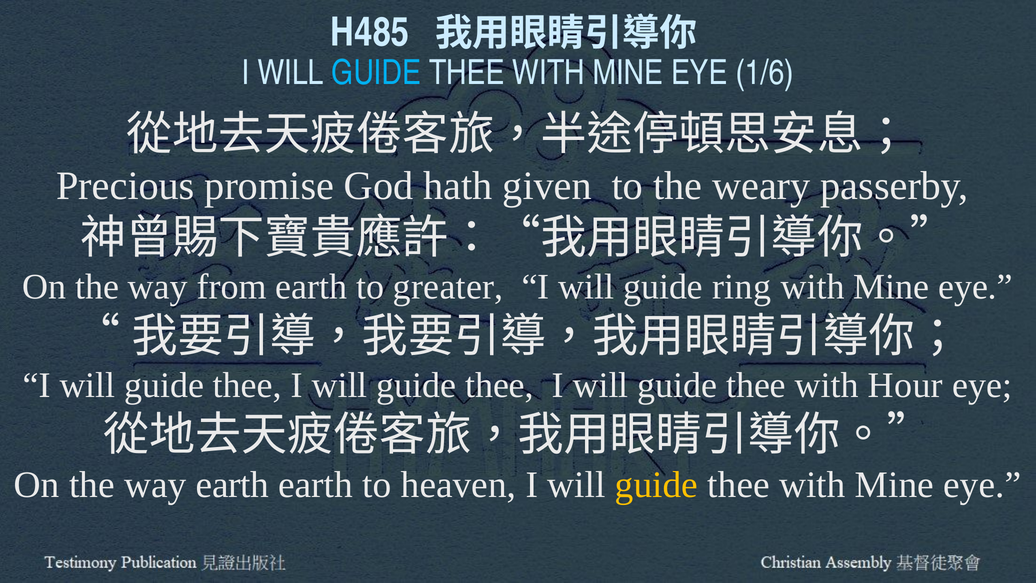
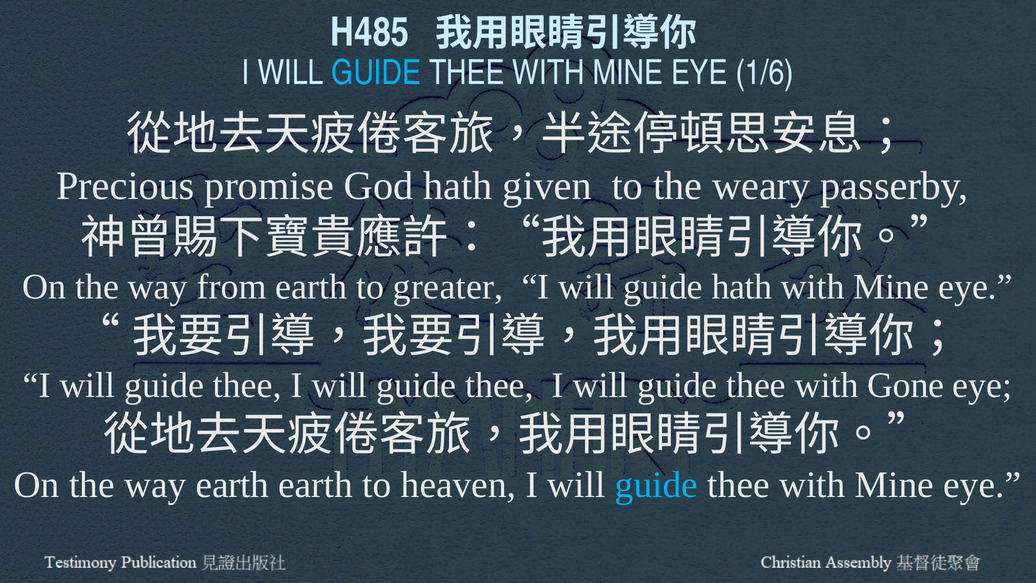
guide ring: ring -> hath (742, 287)
Hour: Hour -> Gone (906, 385)
guide colour: yellow -> light blue (656, 484)
